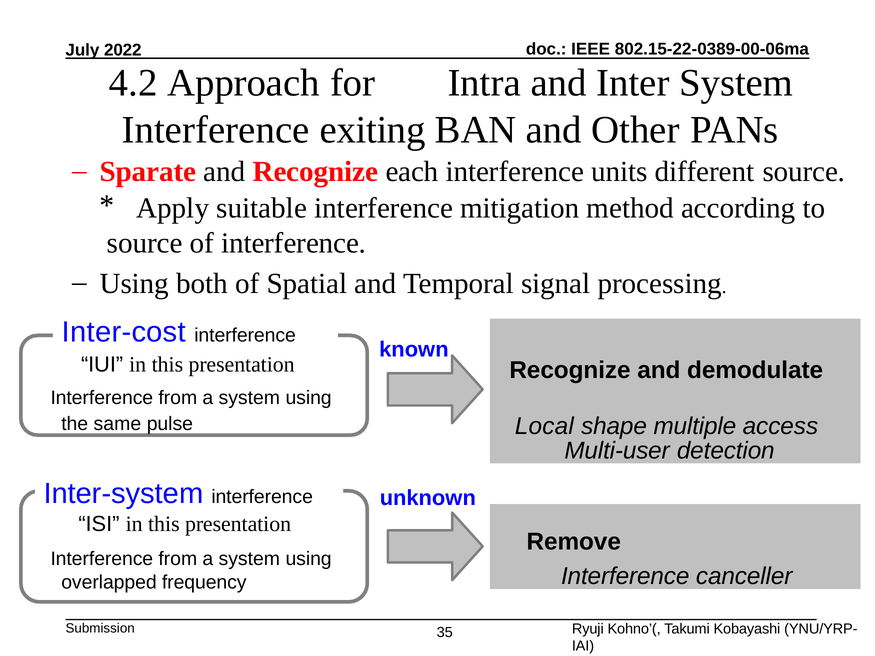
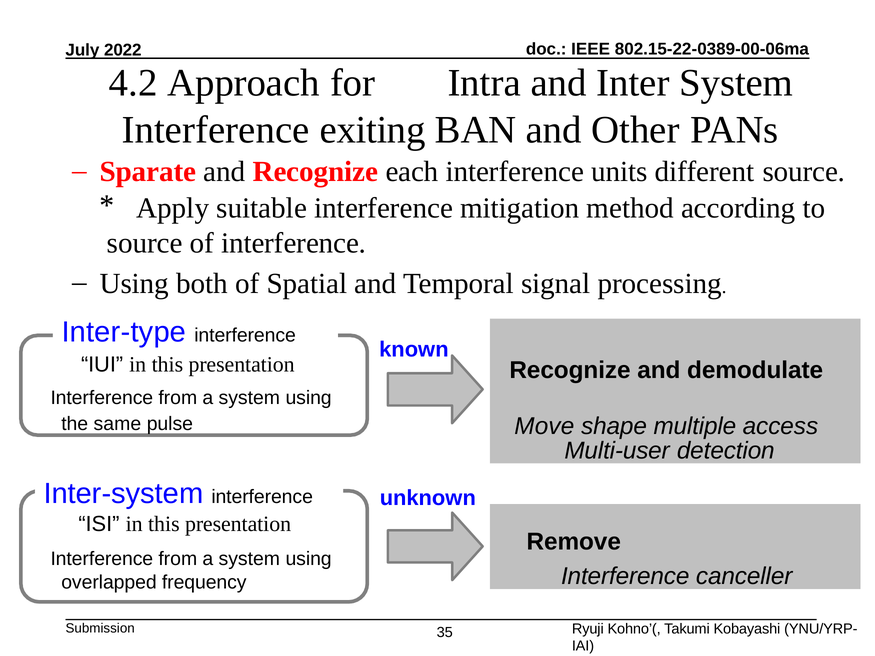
Inter-cost: Inter-cost -> Inter-type (124, 332)
Local: Local -> Move (544, 426)
